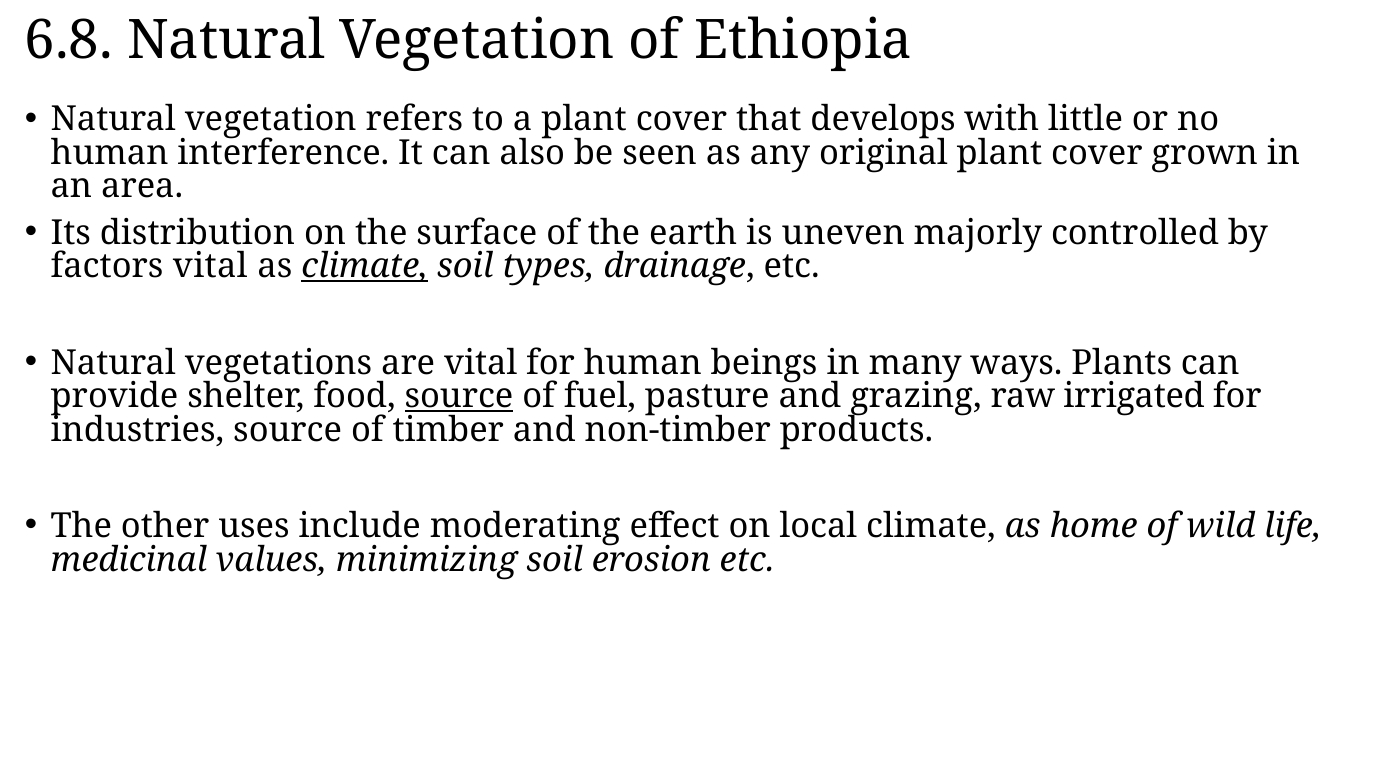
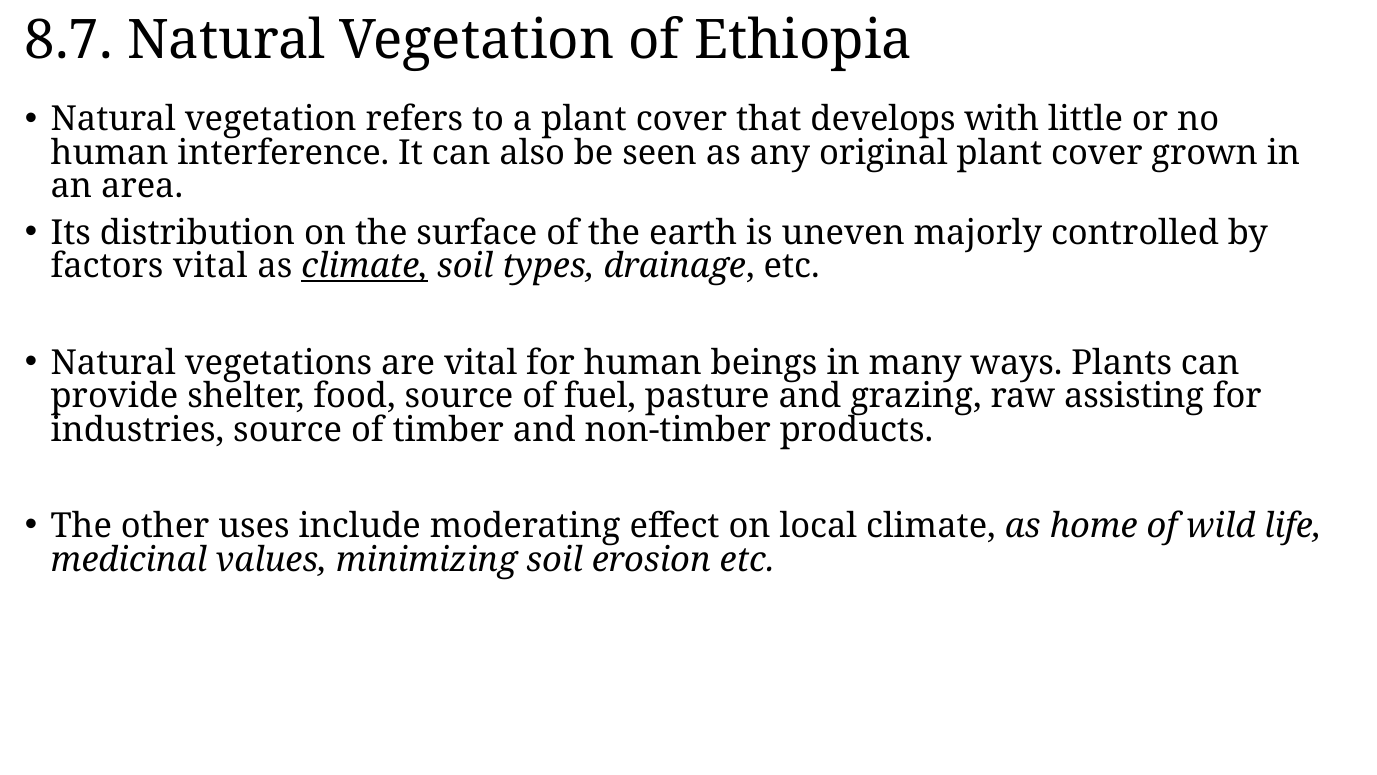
6.8: 6.8 -> 8.7 (69, 40)
source underline: present -> none (459, 396)
irrigated: irrigated -> assisting (1134, 396)
